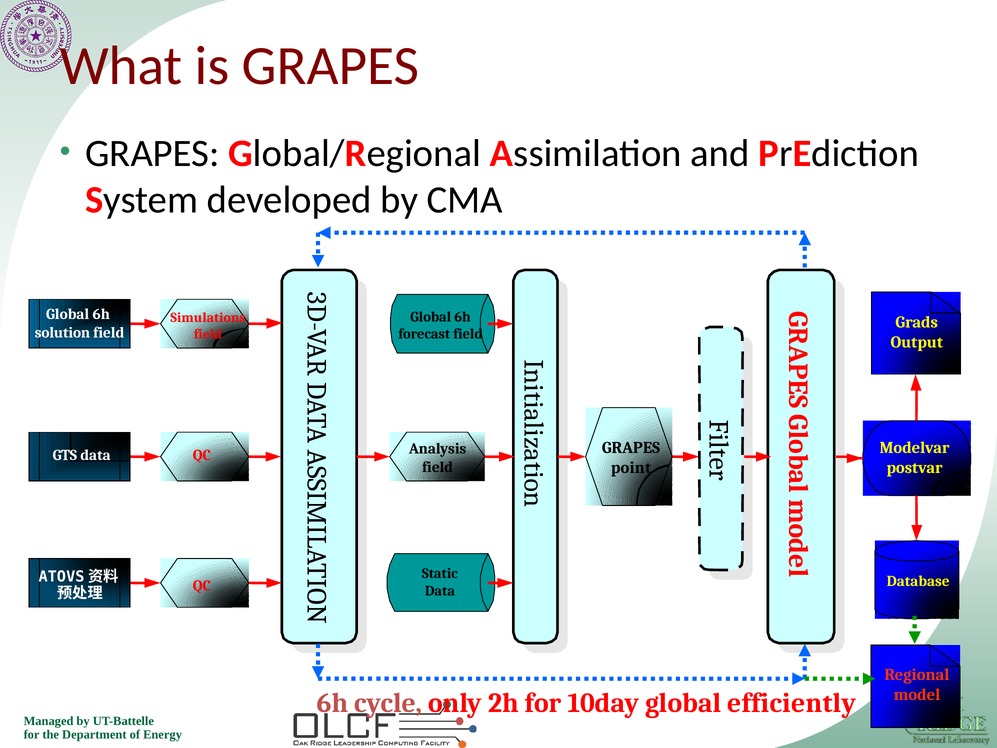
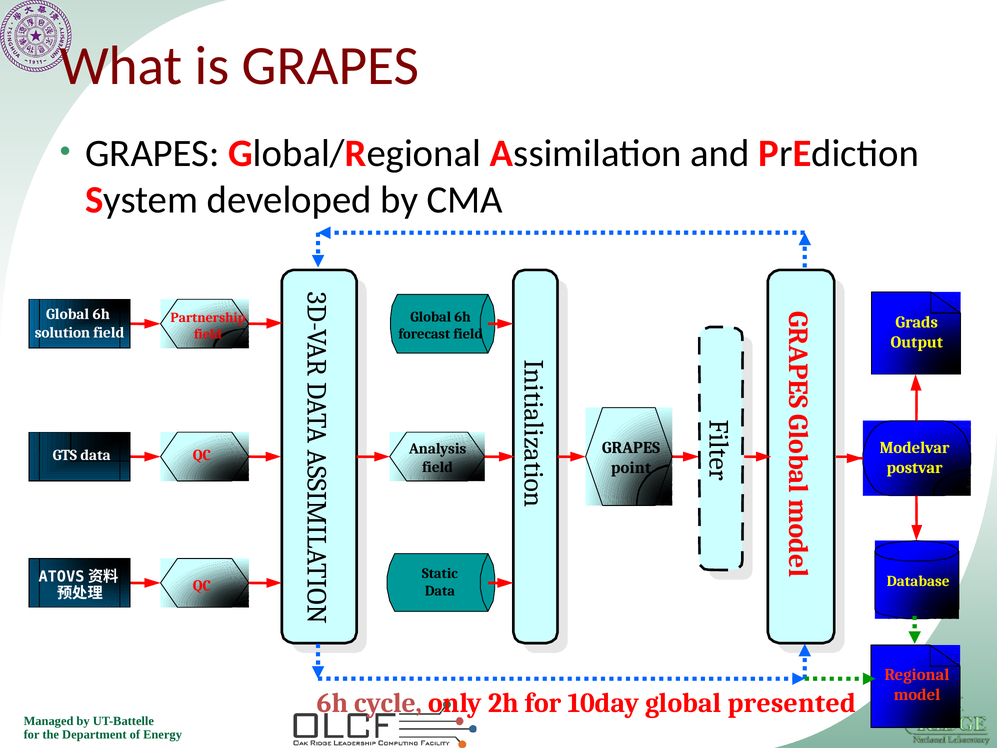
Simulations: Simulations -> Partnership (208, 317)
efficiently: efficiently -> presented (792, 703)
